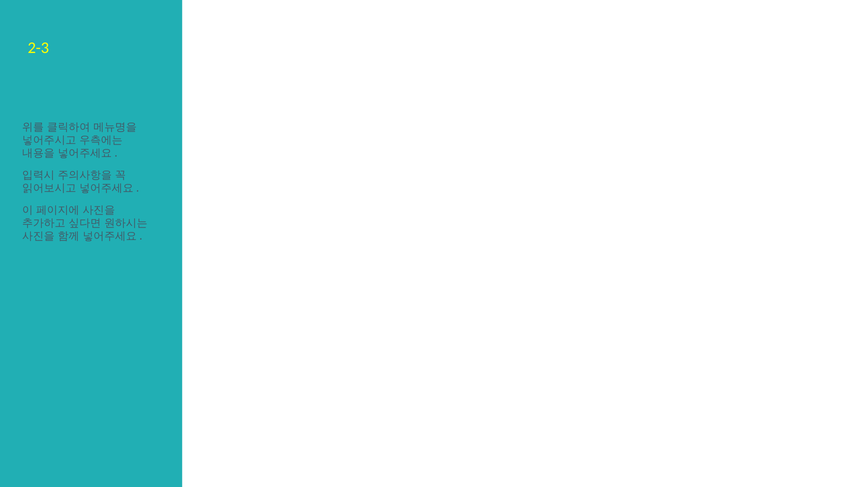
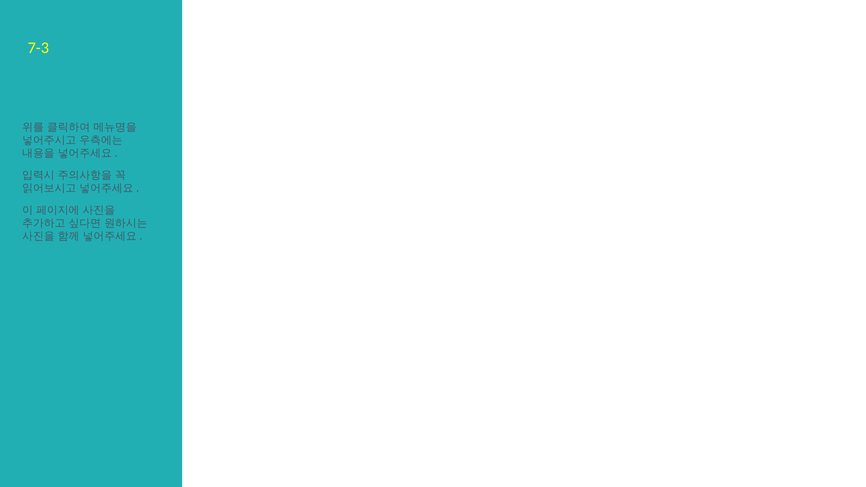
2-3: 2-3 -> 7-3 (38, 48)
